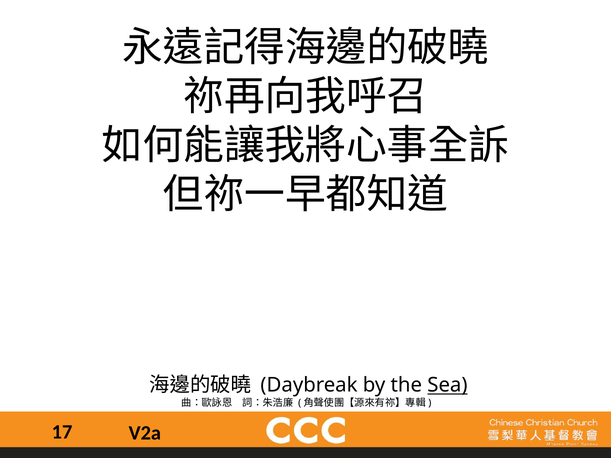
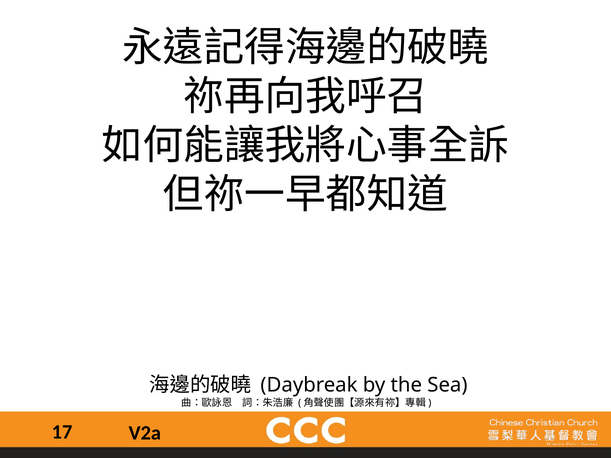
Sea underline: present -> none (447, 385)
